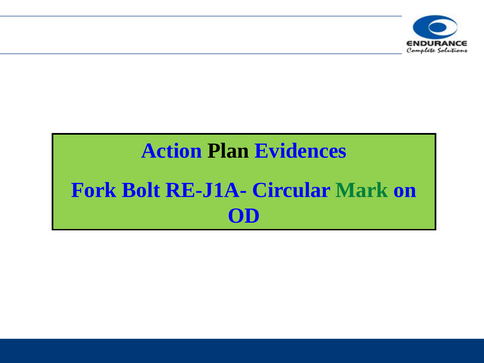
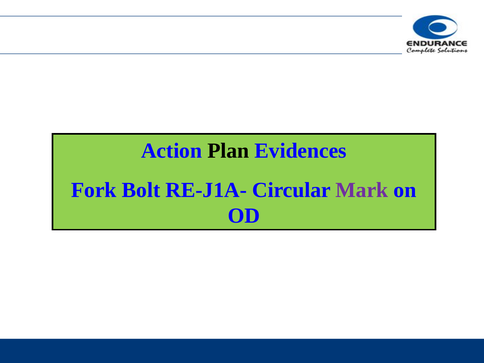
Mark colour: green -> purple (362, 190)
